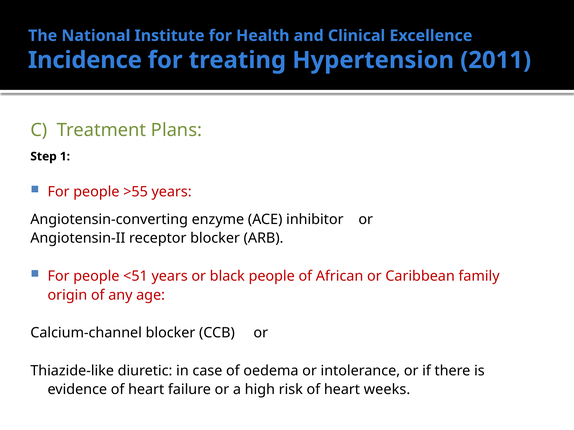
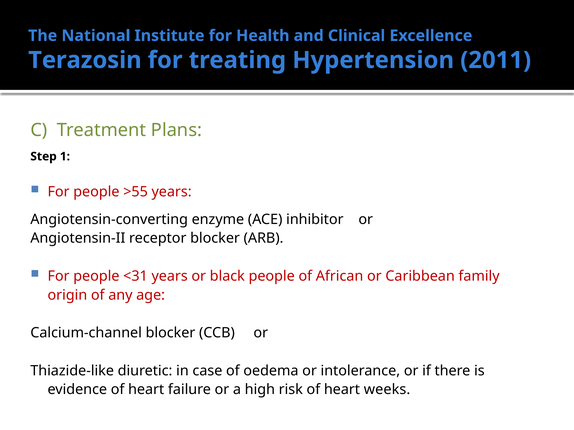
Incidence: Incidence -> Terazosin (85, 60)
<51: <51 -> <31 (135, 276)
